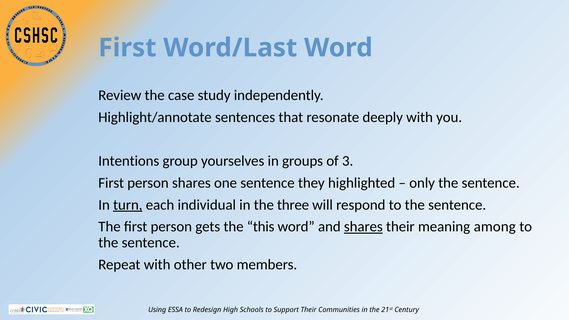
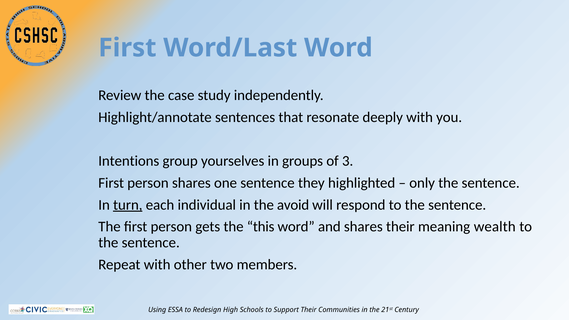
three: three -> avoid (293, 205)
shares underline: present -> none (363, 227)
among: among -> wealth (495, 227)
